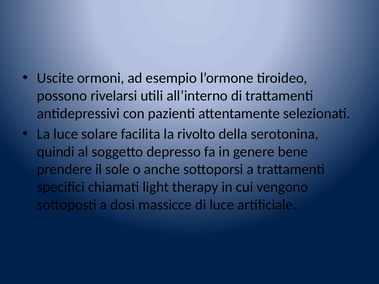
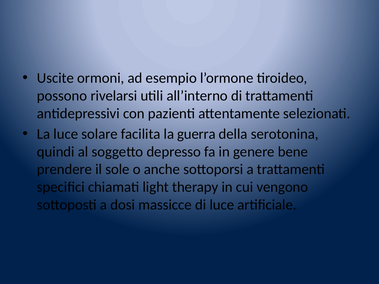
rivolto: rivolto -> guerra (196, 134)
